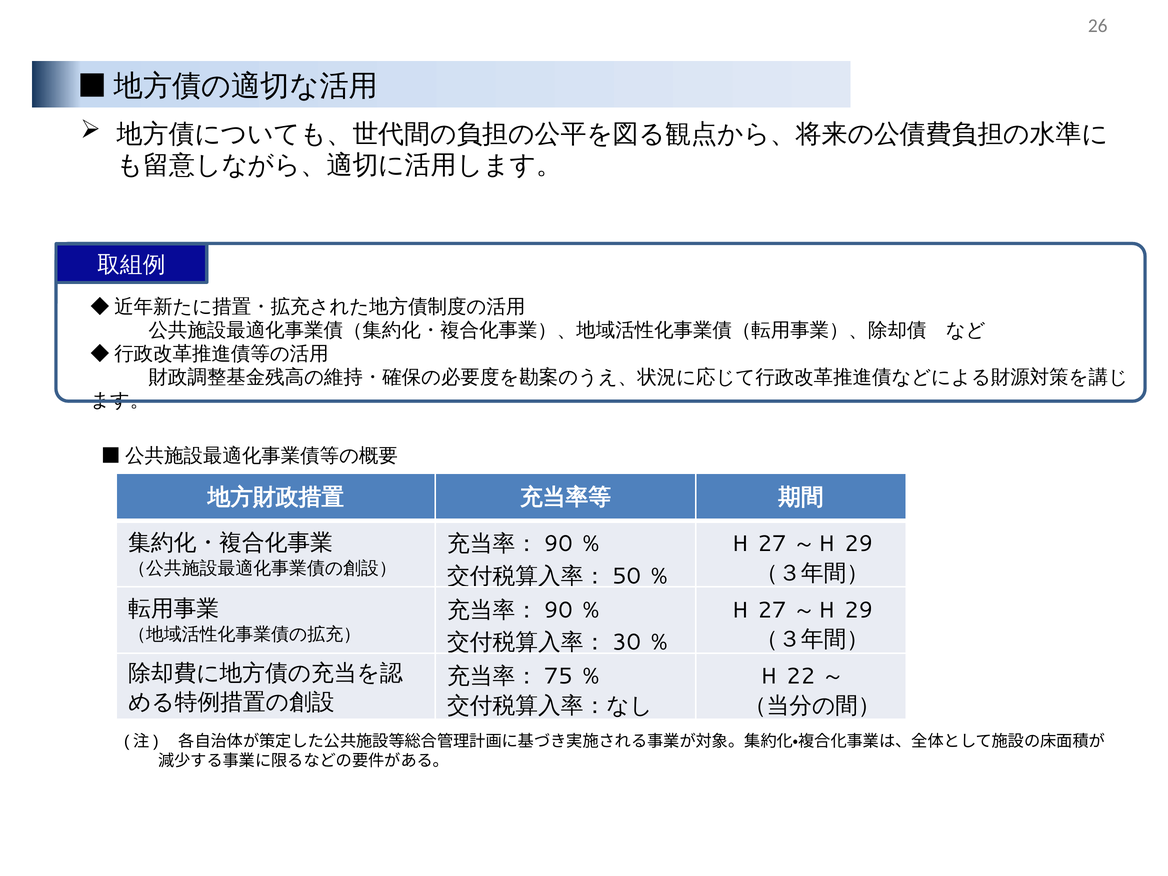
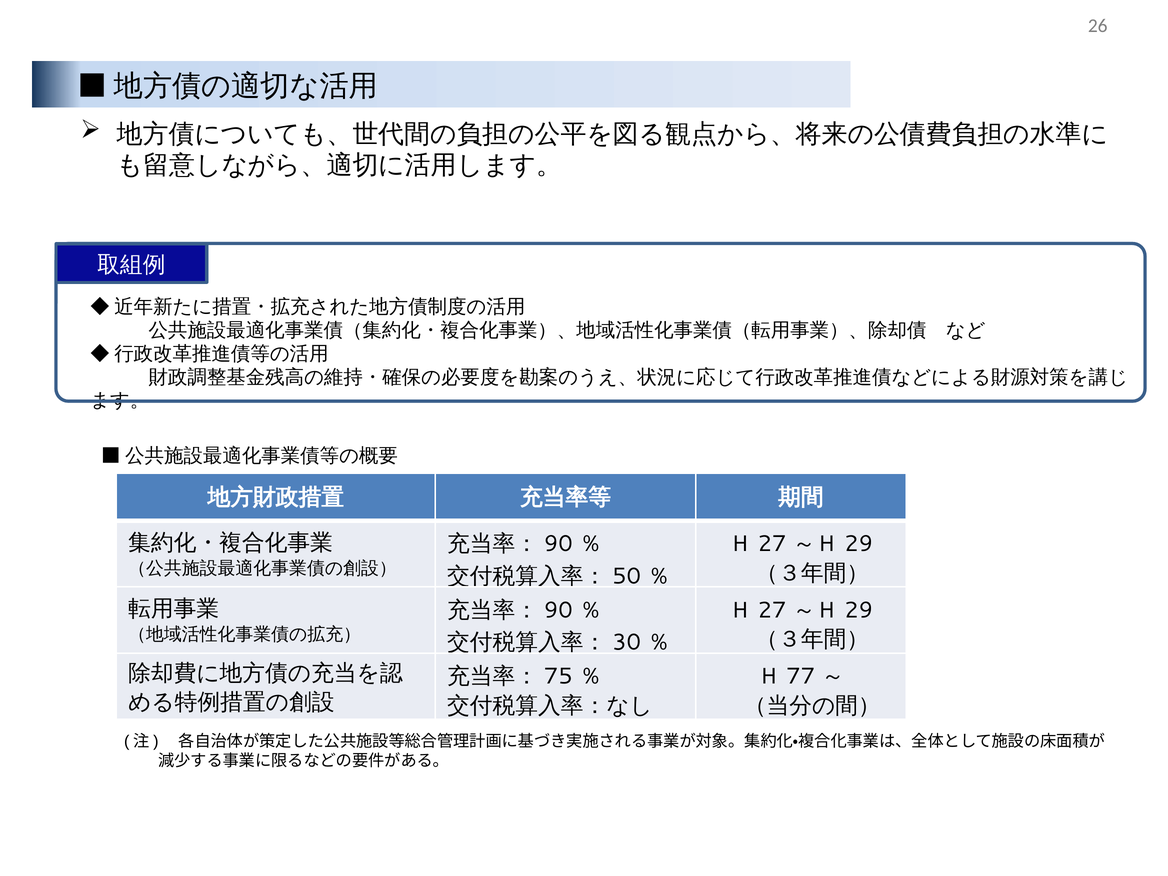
22: 22 -> 77 (801, 676)
